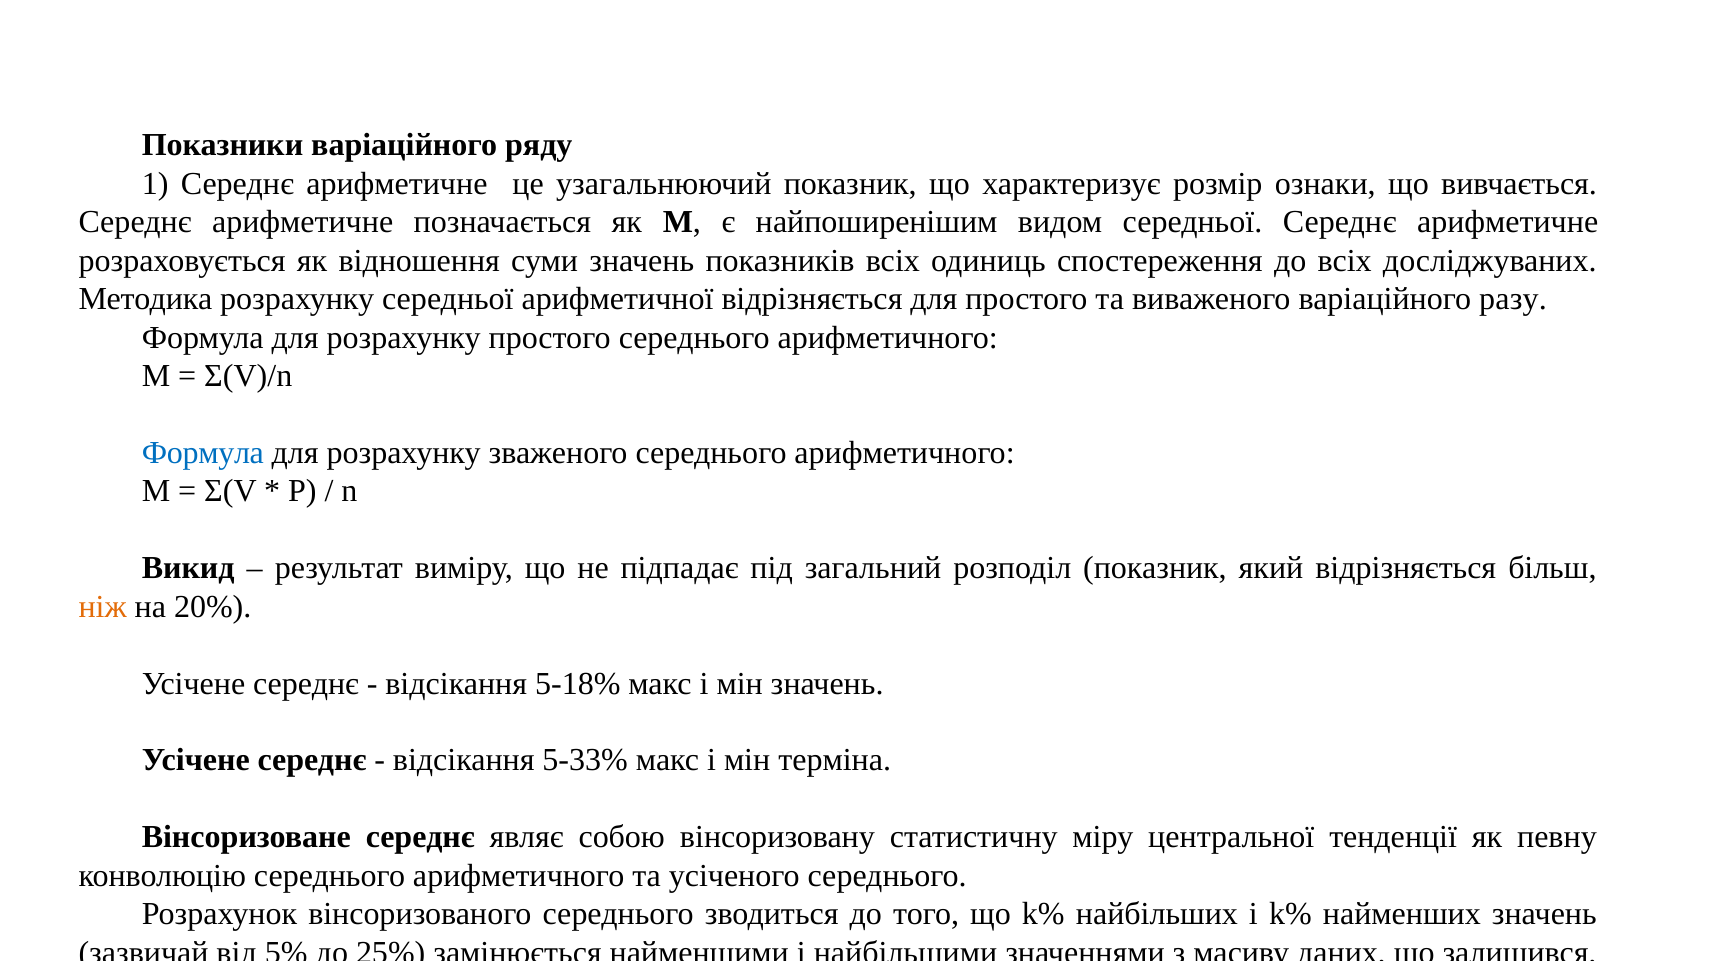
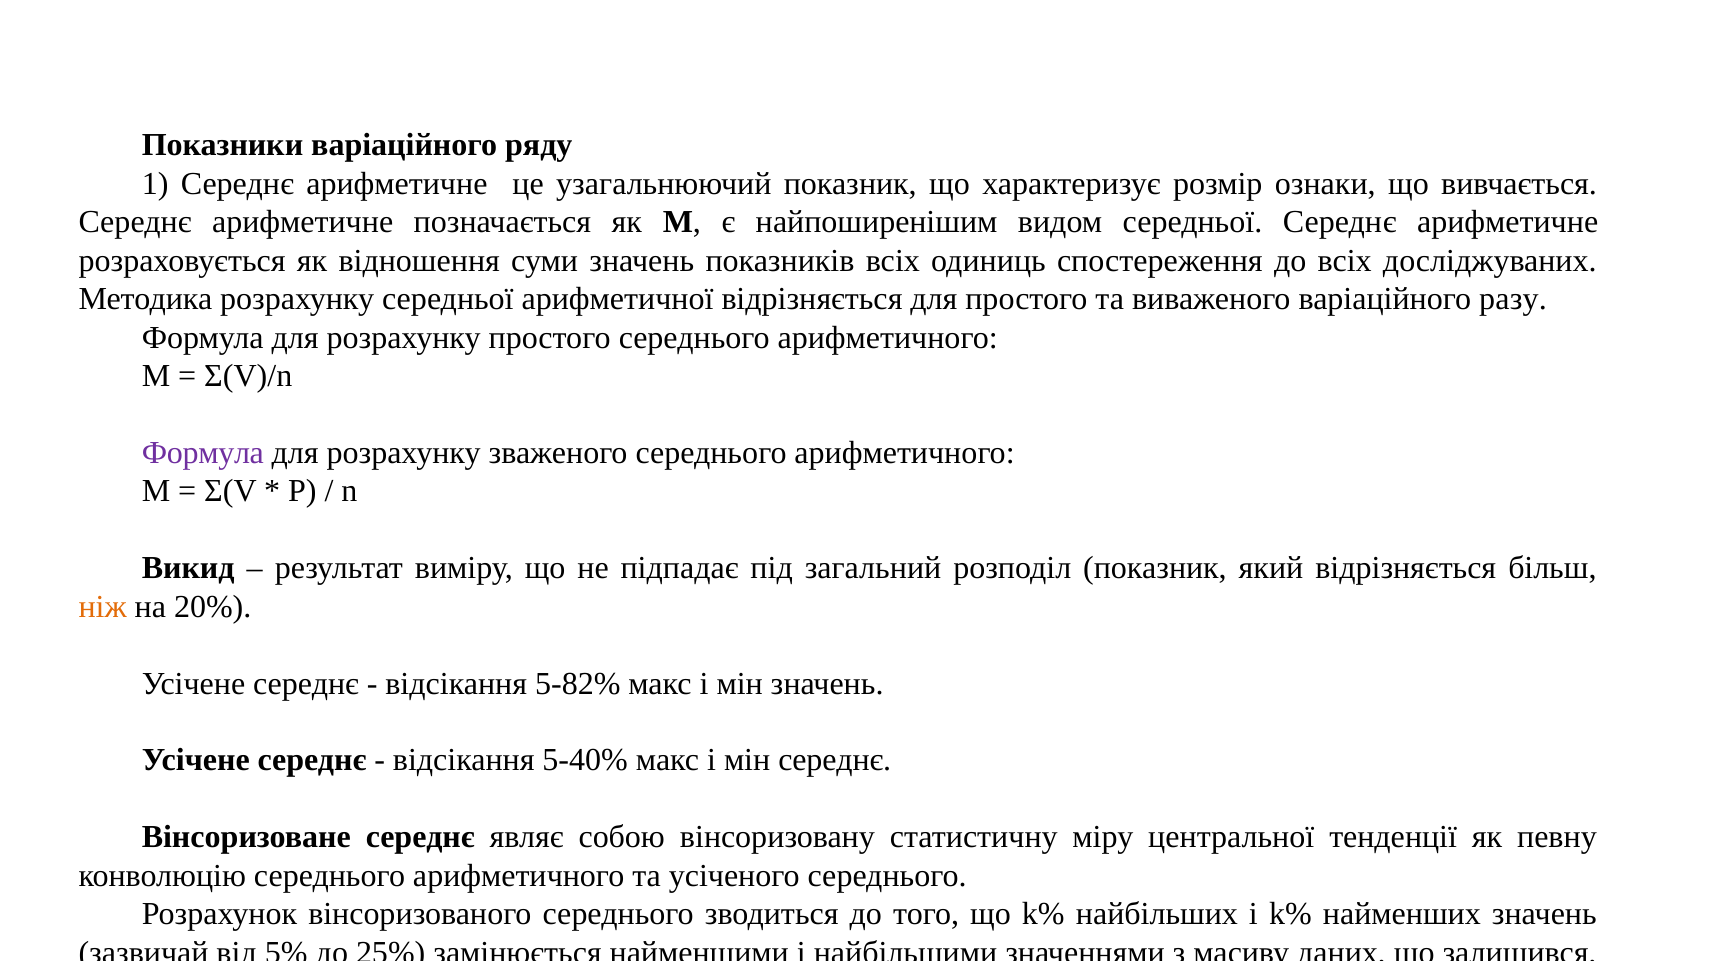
Формула colour: blue -> purple (203, 453)
5-18%: 5-18% -> 5-82% (578, 684)
5-33%: 5-33% -> 5-40% (585, 761)
мін терміна: терміна -> середнє (835, 761)
